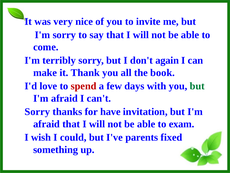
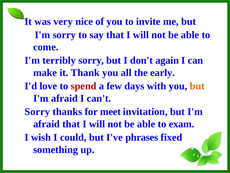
book: book -> early (163, 73)
but colour: green -> orange (197, 86)
have: have -> meet (110, 111)
parents: parents -> phrases (142, 137)
